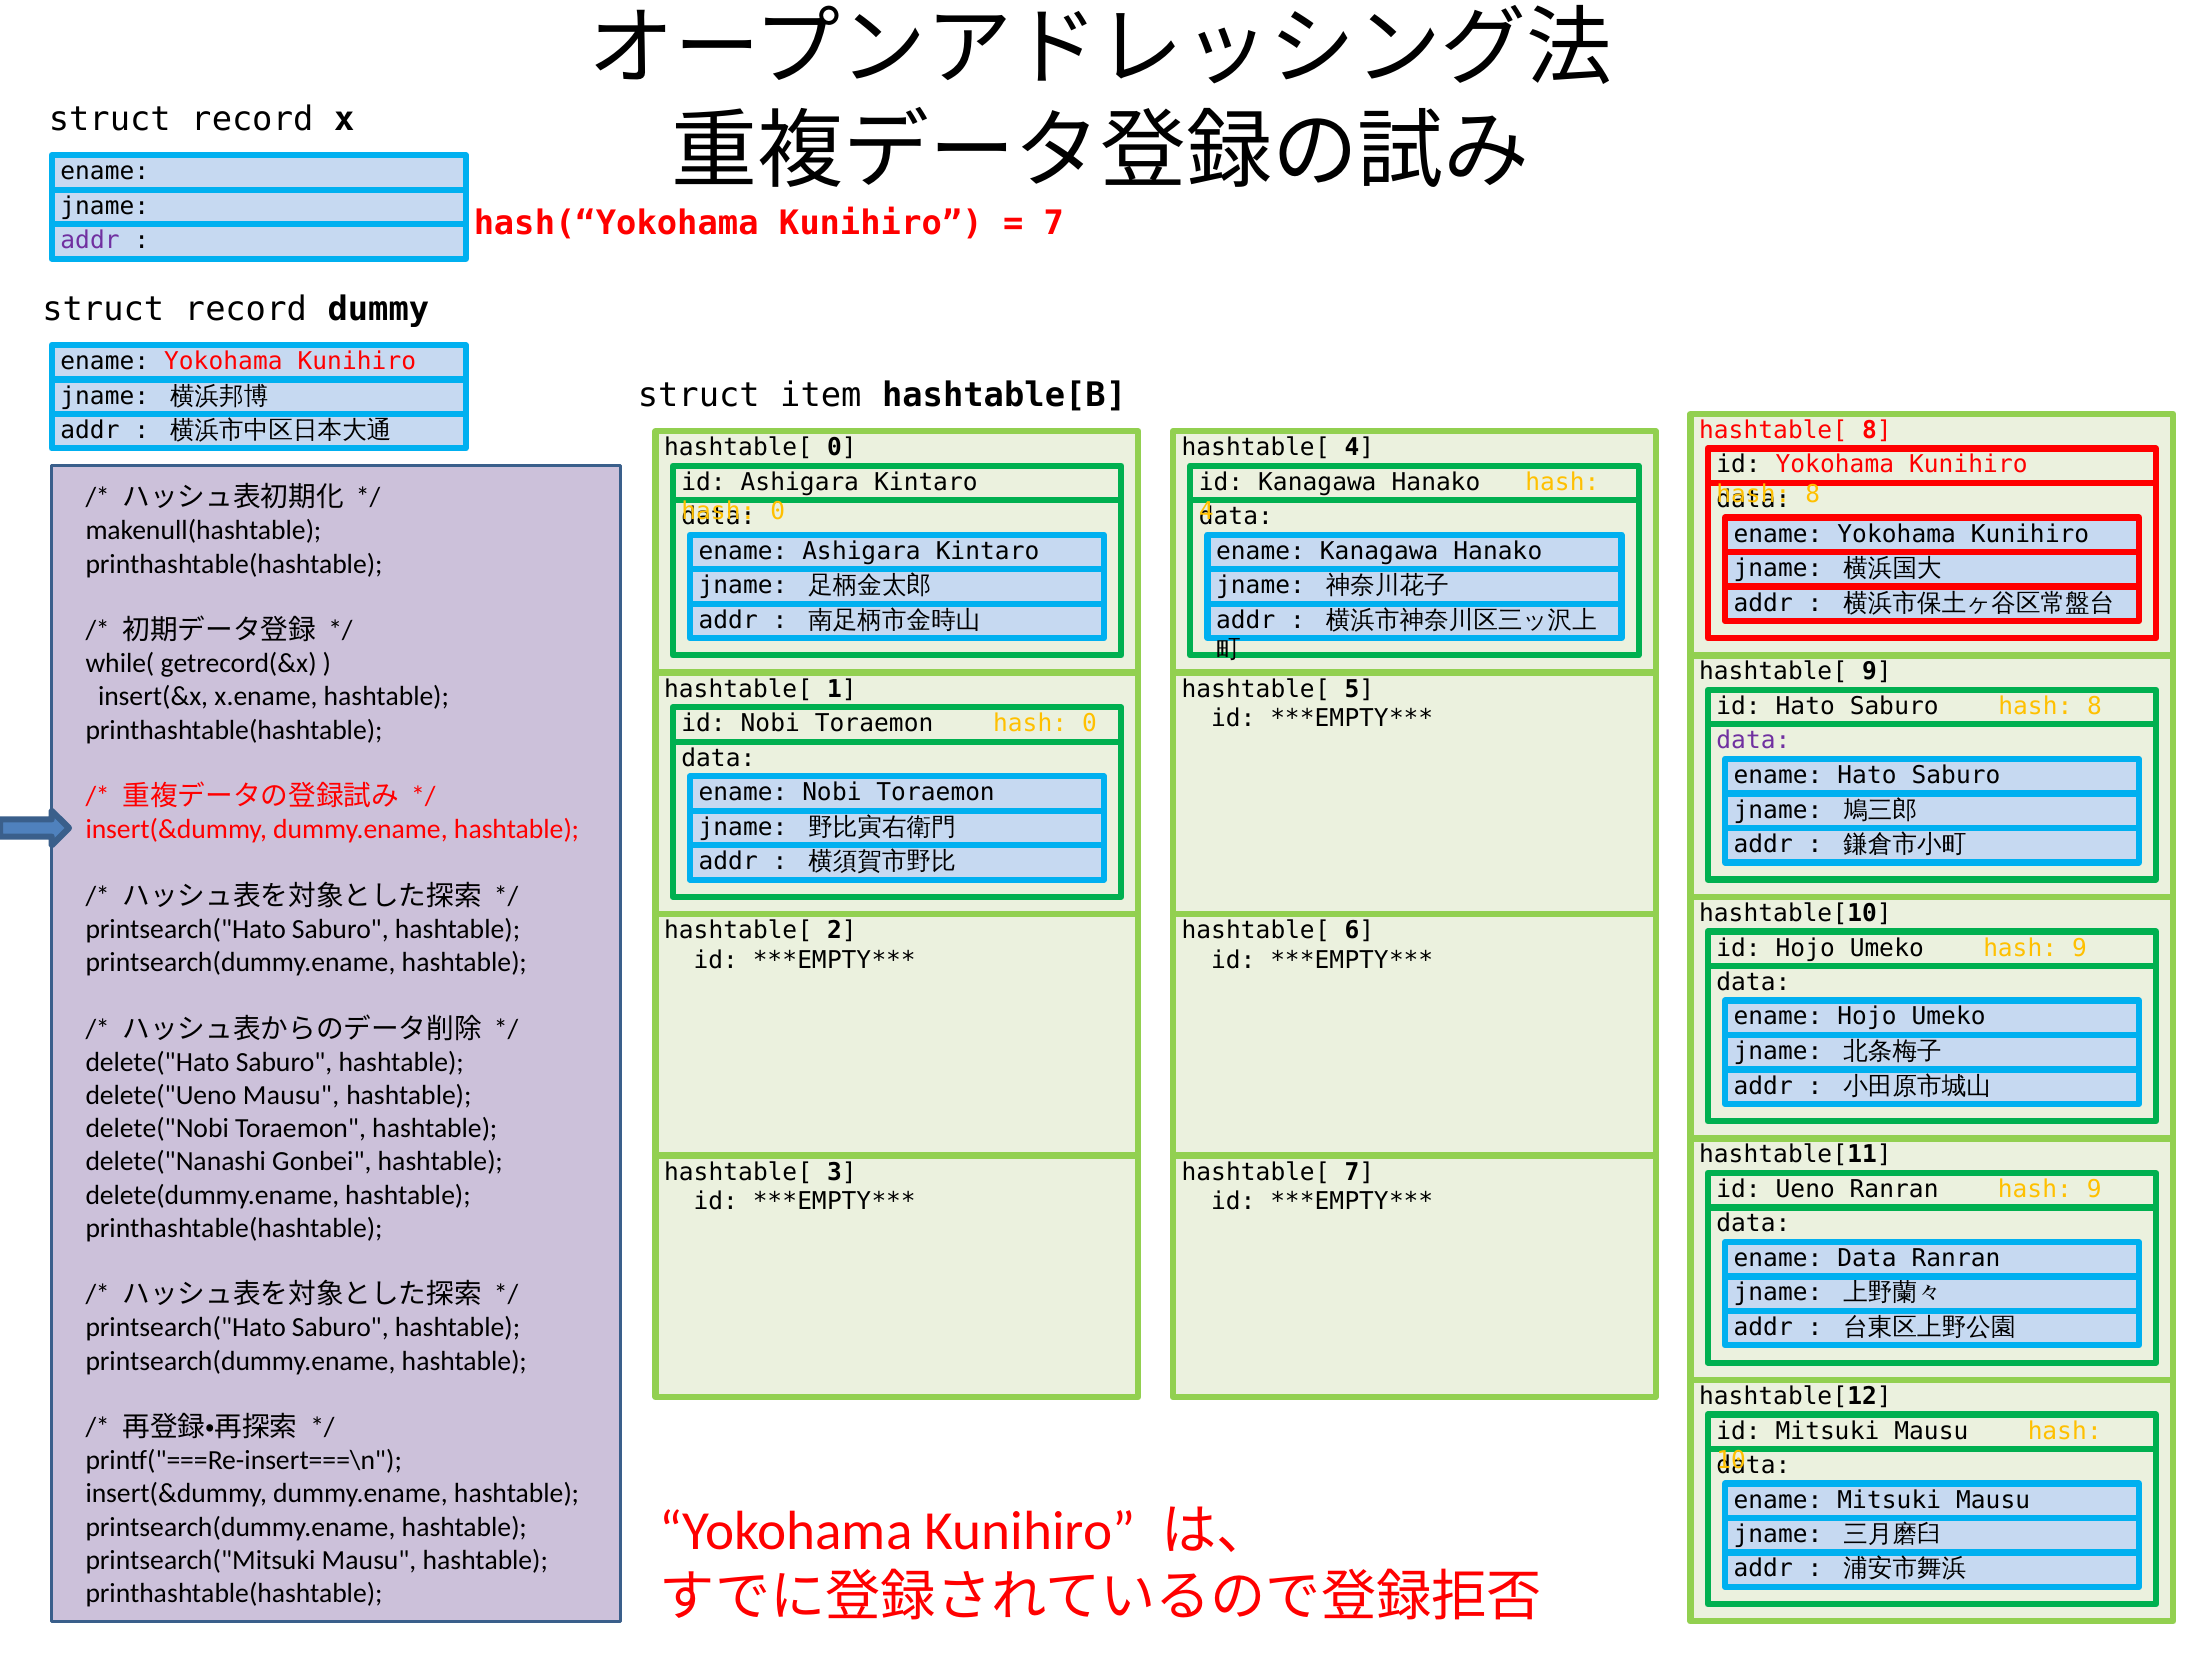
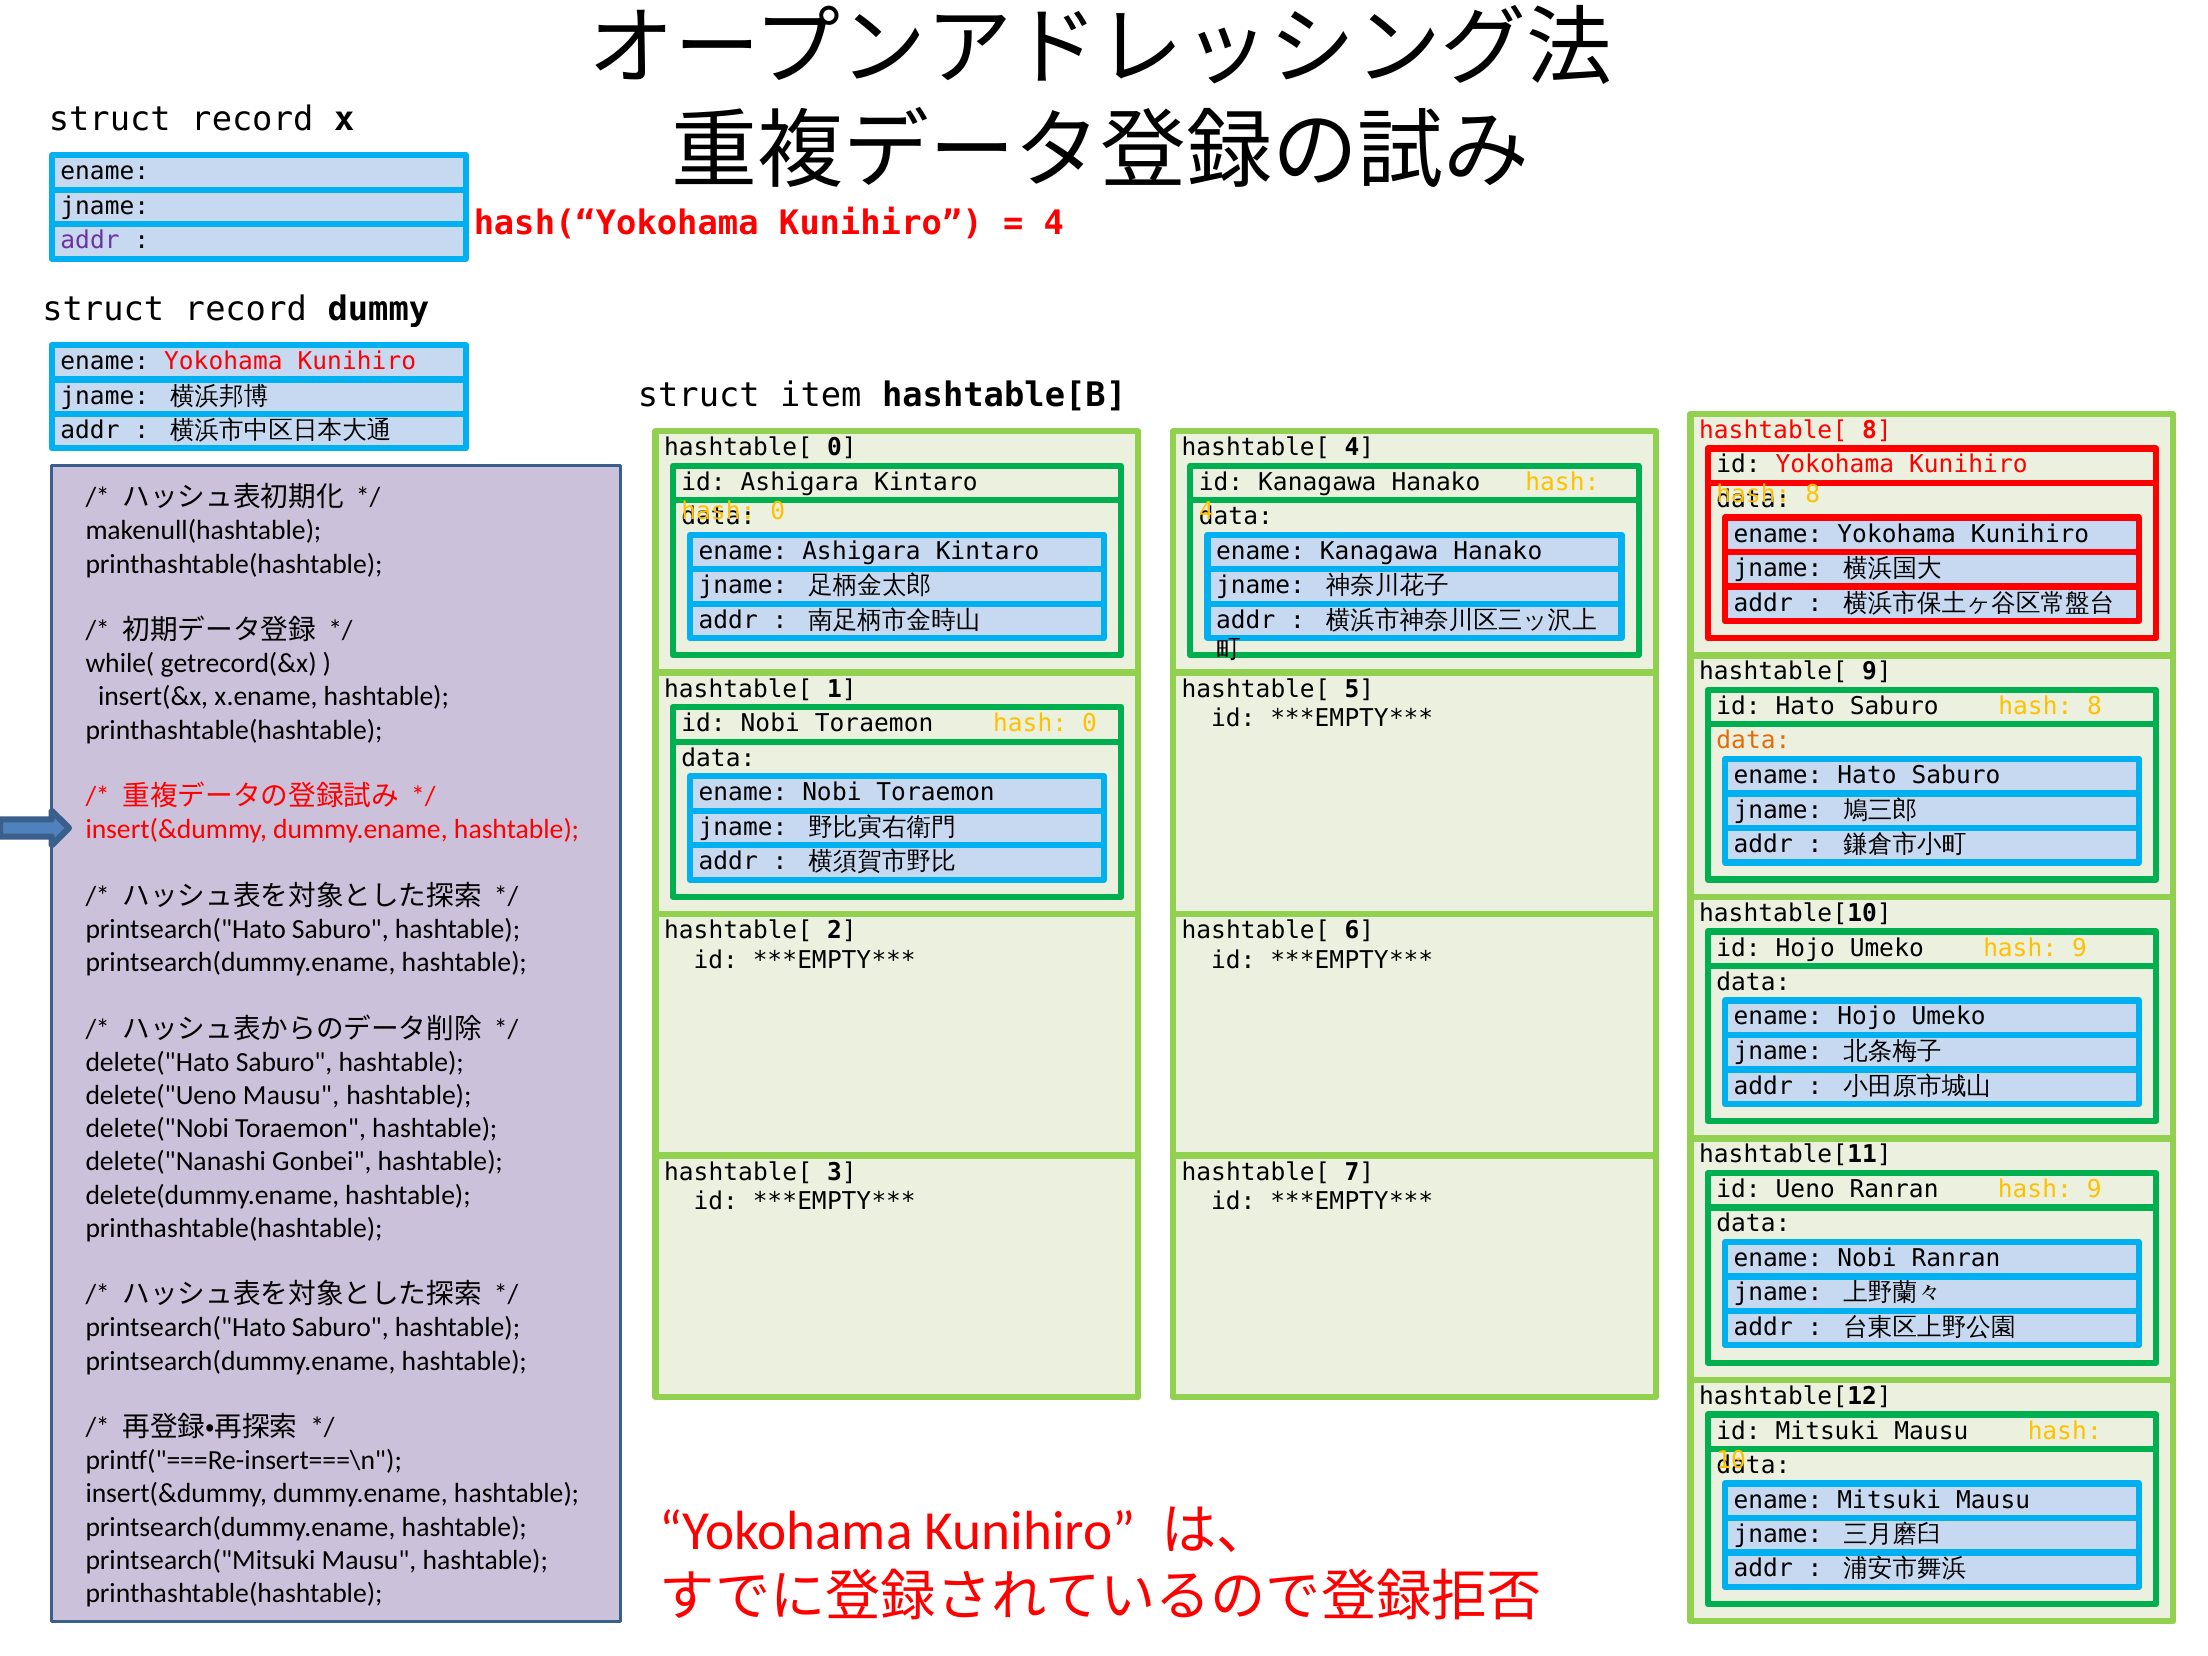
7: 7 -> 4 (1054, 223)
data colour: purple -> orange (1753, 741)
Data: Data -> Nobi (1867, 1258)
